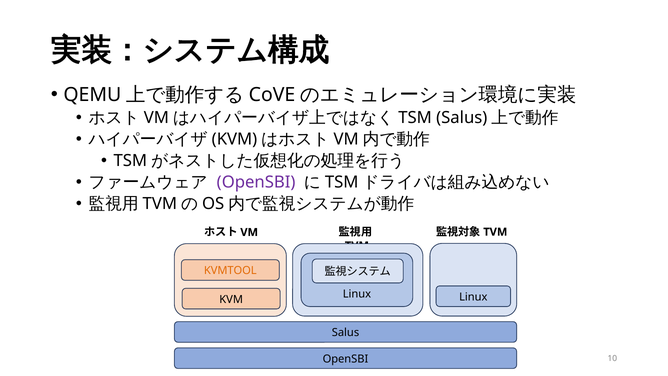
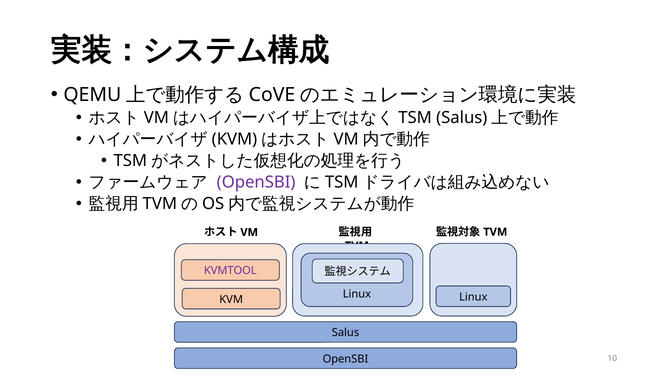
KVMTOOL colour: orange -> purple (230, 271)
